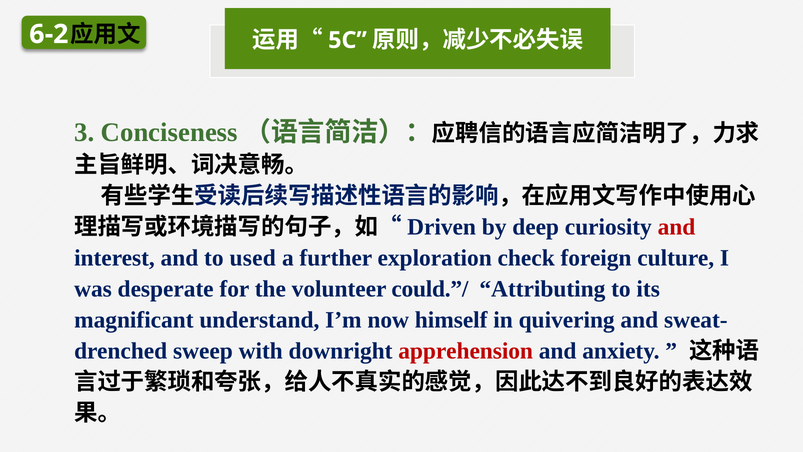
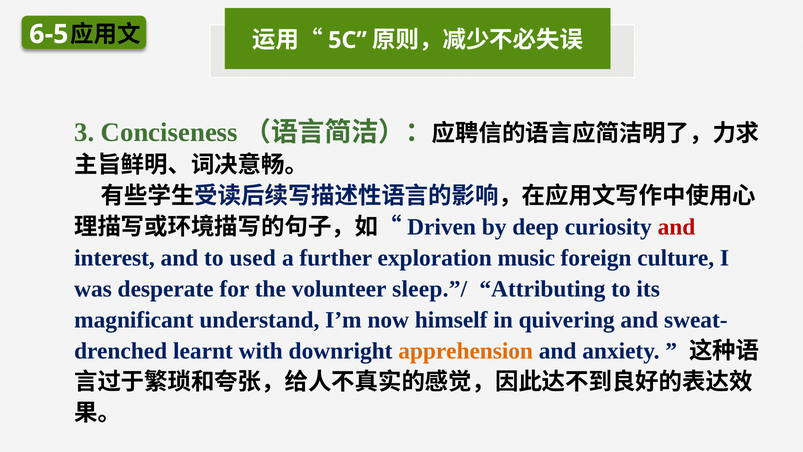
6-2: 6-2 -> 6-5 (49, 34)
check: check -> music (526, 258)
could.”/: could.”/ -> sleep.”/ (430, 289)
sweep: sweep -> learnt (203, 351)
apprehension colour: red -> orange (466, 351)
